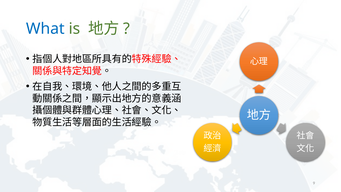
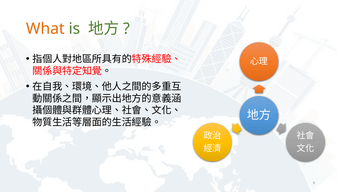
What colour: blue -> orange (45, 29)
